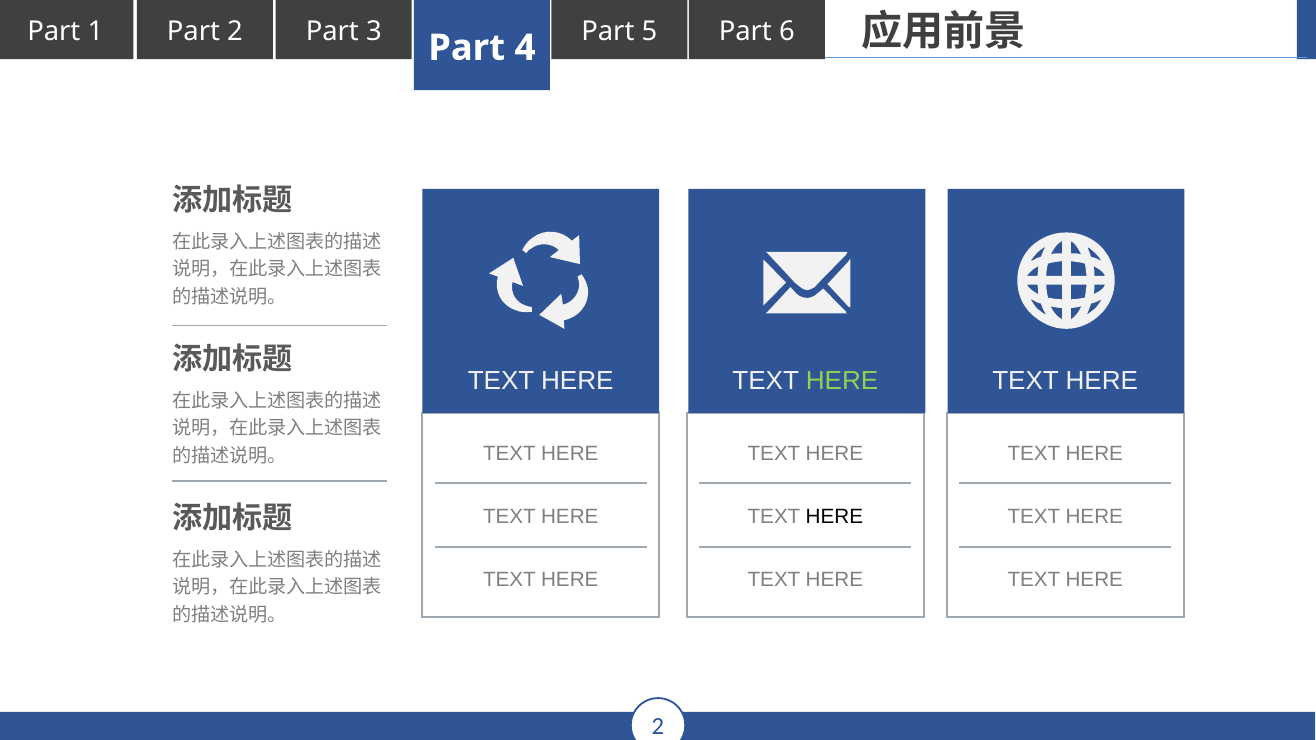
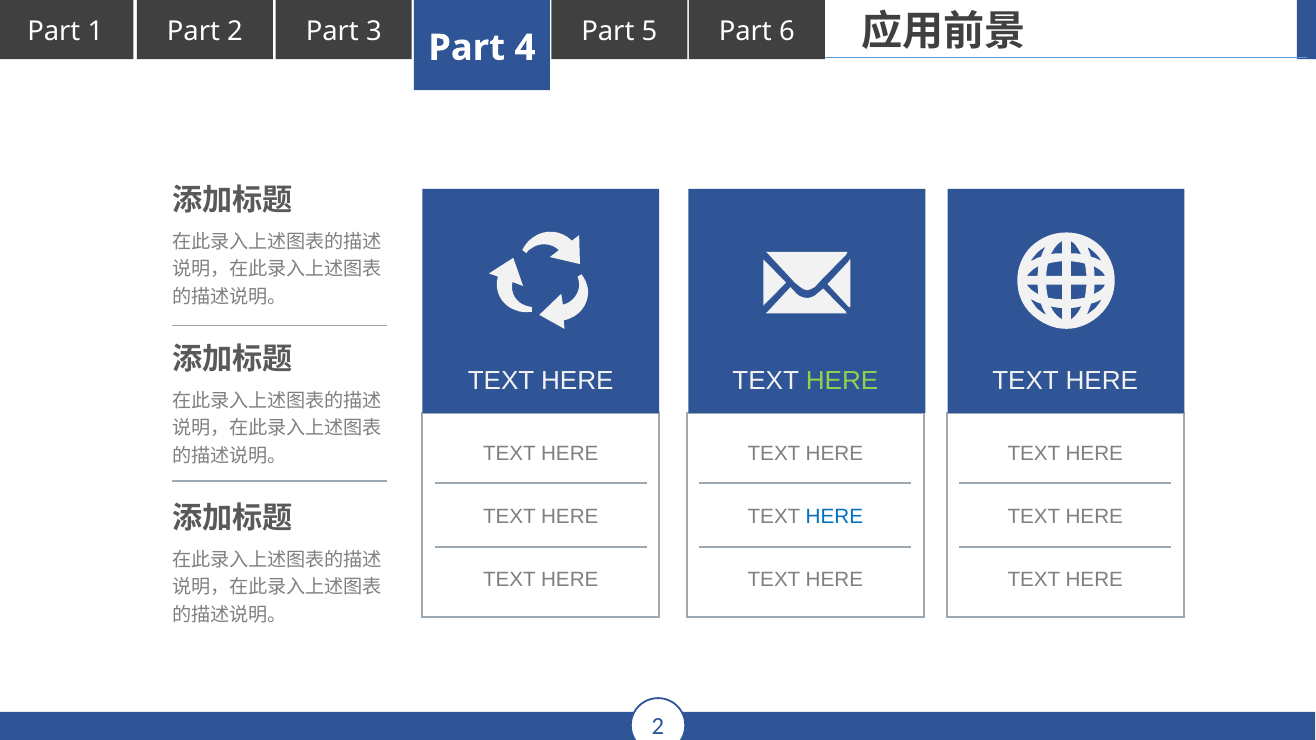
HERE colour: black -> blue (834, 517)
